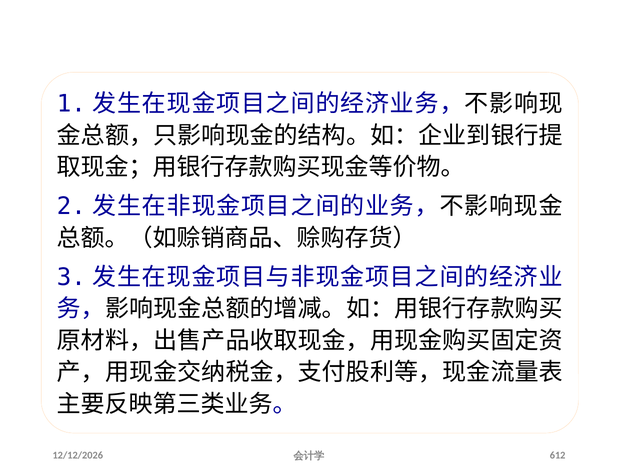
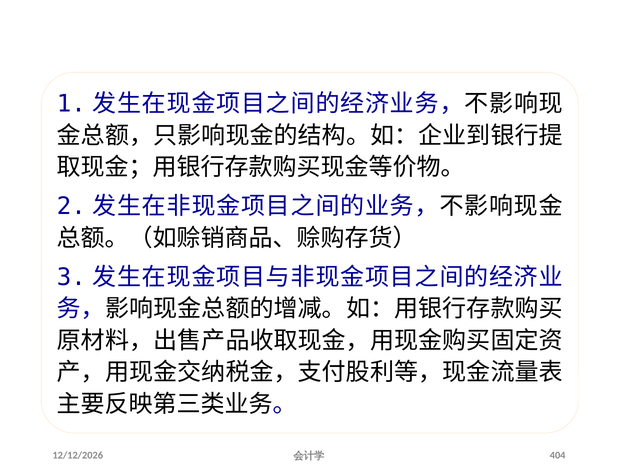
612: 612 -> 404 (558, 455)
